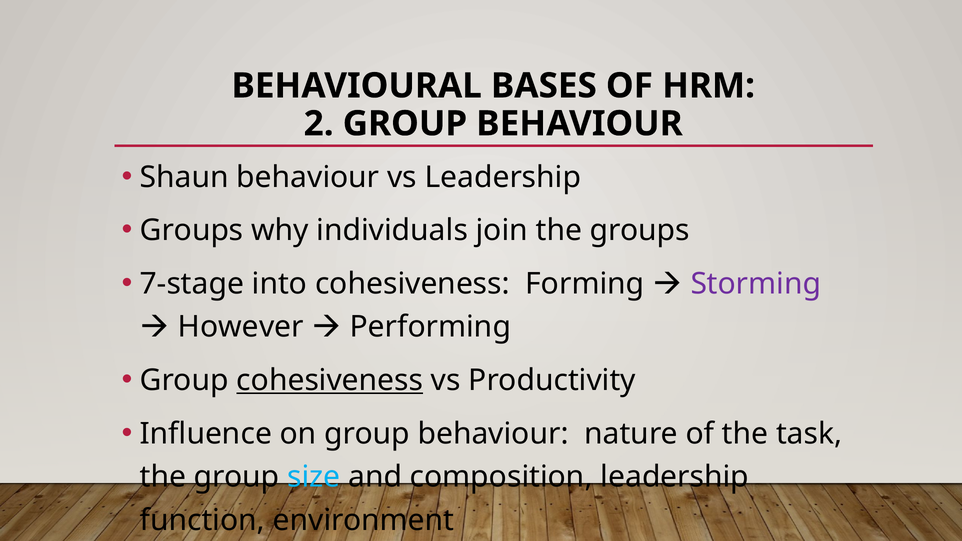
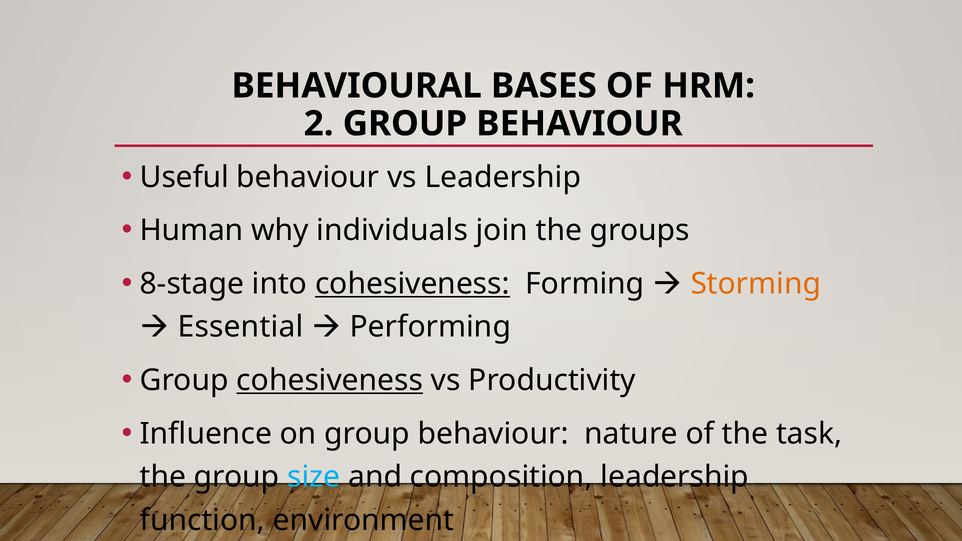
Shaun: Shaun -> Useful (184, 177)
Groups: Groups -> Human (192, 231)
7-stage: 7-stage -> 8-stage (192, 284)
cohesiveness underline: none -> present (412, 284)
Storming colour: purple -> orange (756, 284)
However: However -> Essential (241, 327)
